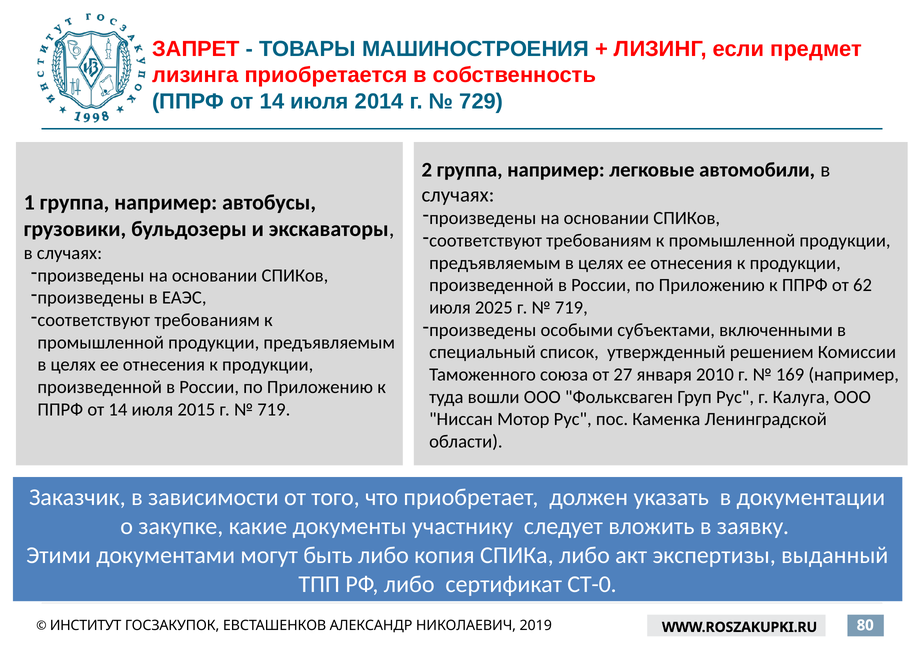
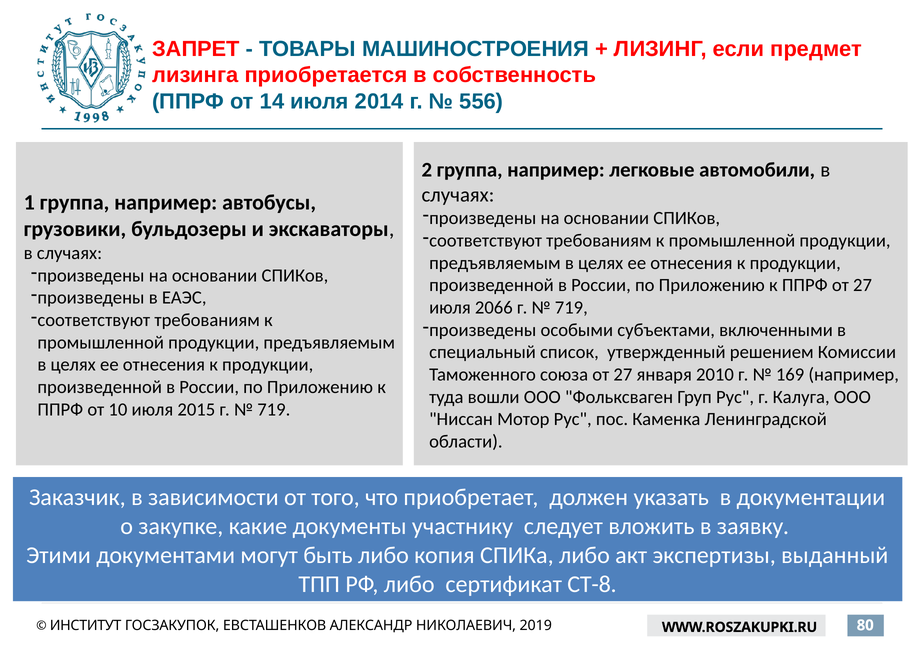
729: 729 -> 556 (481, 101)
ППРФ от 62: 62 -> 27 (863, 285)
2025: 2025 -> 2066 (494, 308)
14: 14 -> 10 (118, 410)
СТ-0: СТ-0 -> СТ-8 (592, 584)
